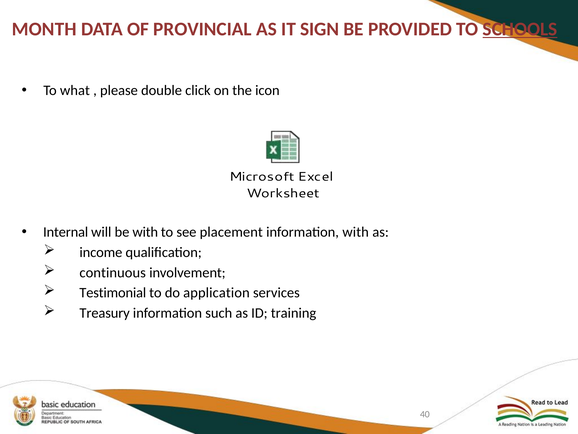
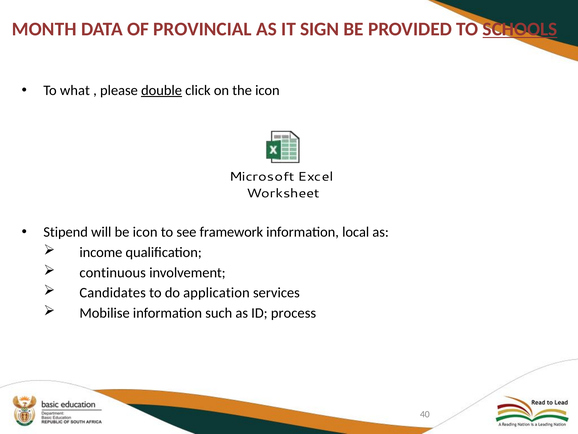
double underline: none -> present (162, 90)
Internal: Internal -> Stipend (66, 232)
be with: with -> icon (145, 232)
placement: placement -> framework (231, 232)
information with: with -> local (356, 232)
Testimonial: Testimonial -> Candidates (113, 293)
Treasury: Treasury -> Mobilise (105, 313)
training: training -> process (293, 313)
